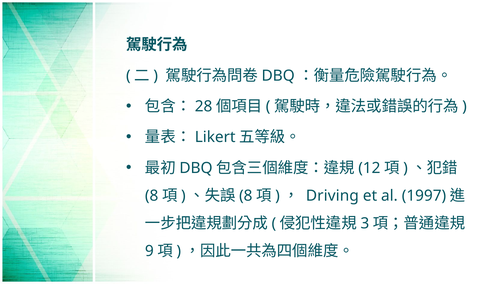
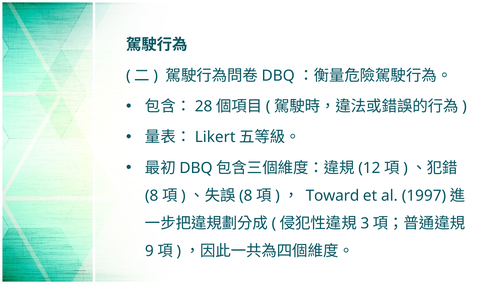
Driving: Driving -> Toward (333, 195)
